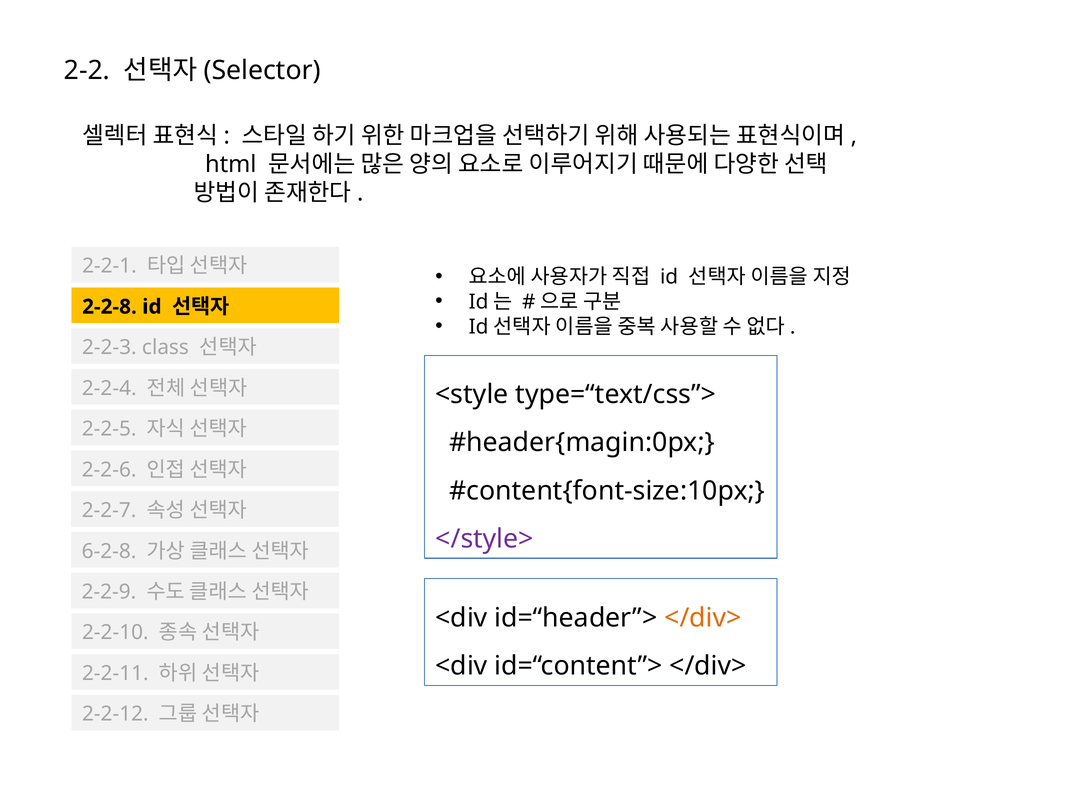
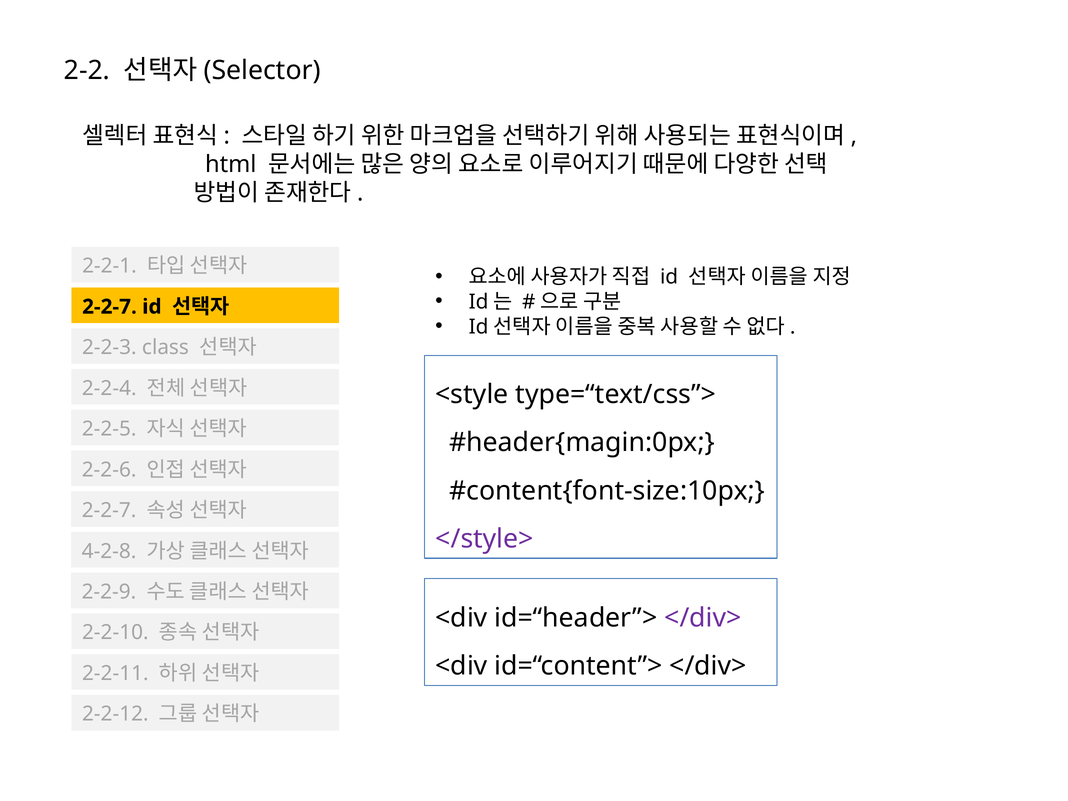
2-2-8: 2-2-8 -> 2-2-7 (109, 307)
6-2-8: 6-2-8 -> 4-2-8 (109, 551)
</div> colour: orange -> purple (703, 618)
